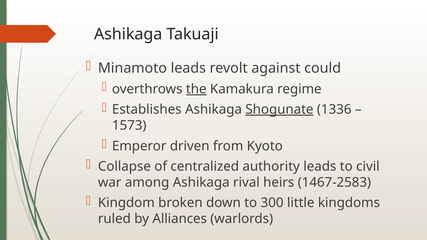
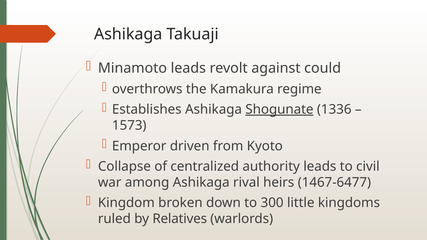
the underline: present -> none (196, 89)
1467-2583: 1467-2583 -> 1467-6477 (334, 183)
Alliances: Alliances -> Relatives (180, 219)
